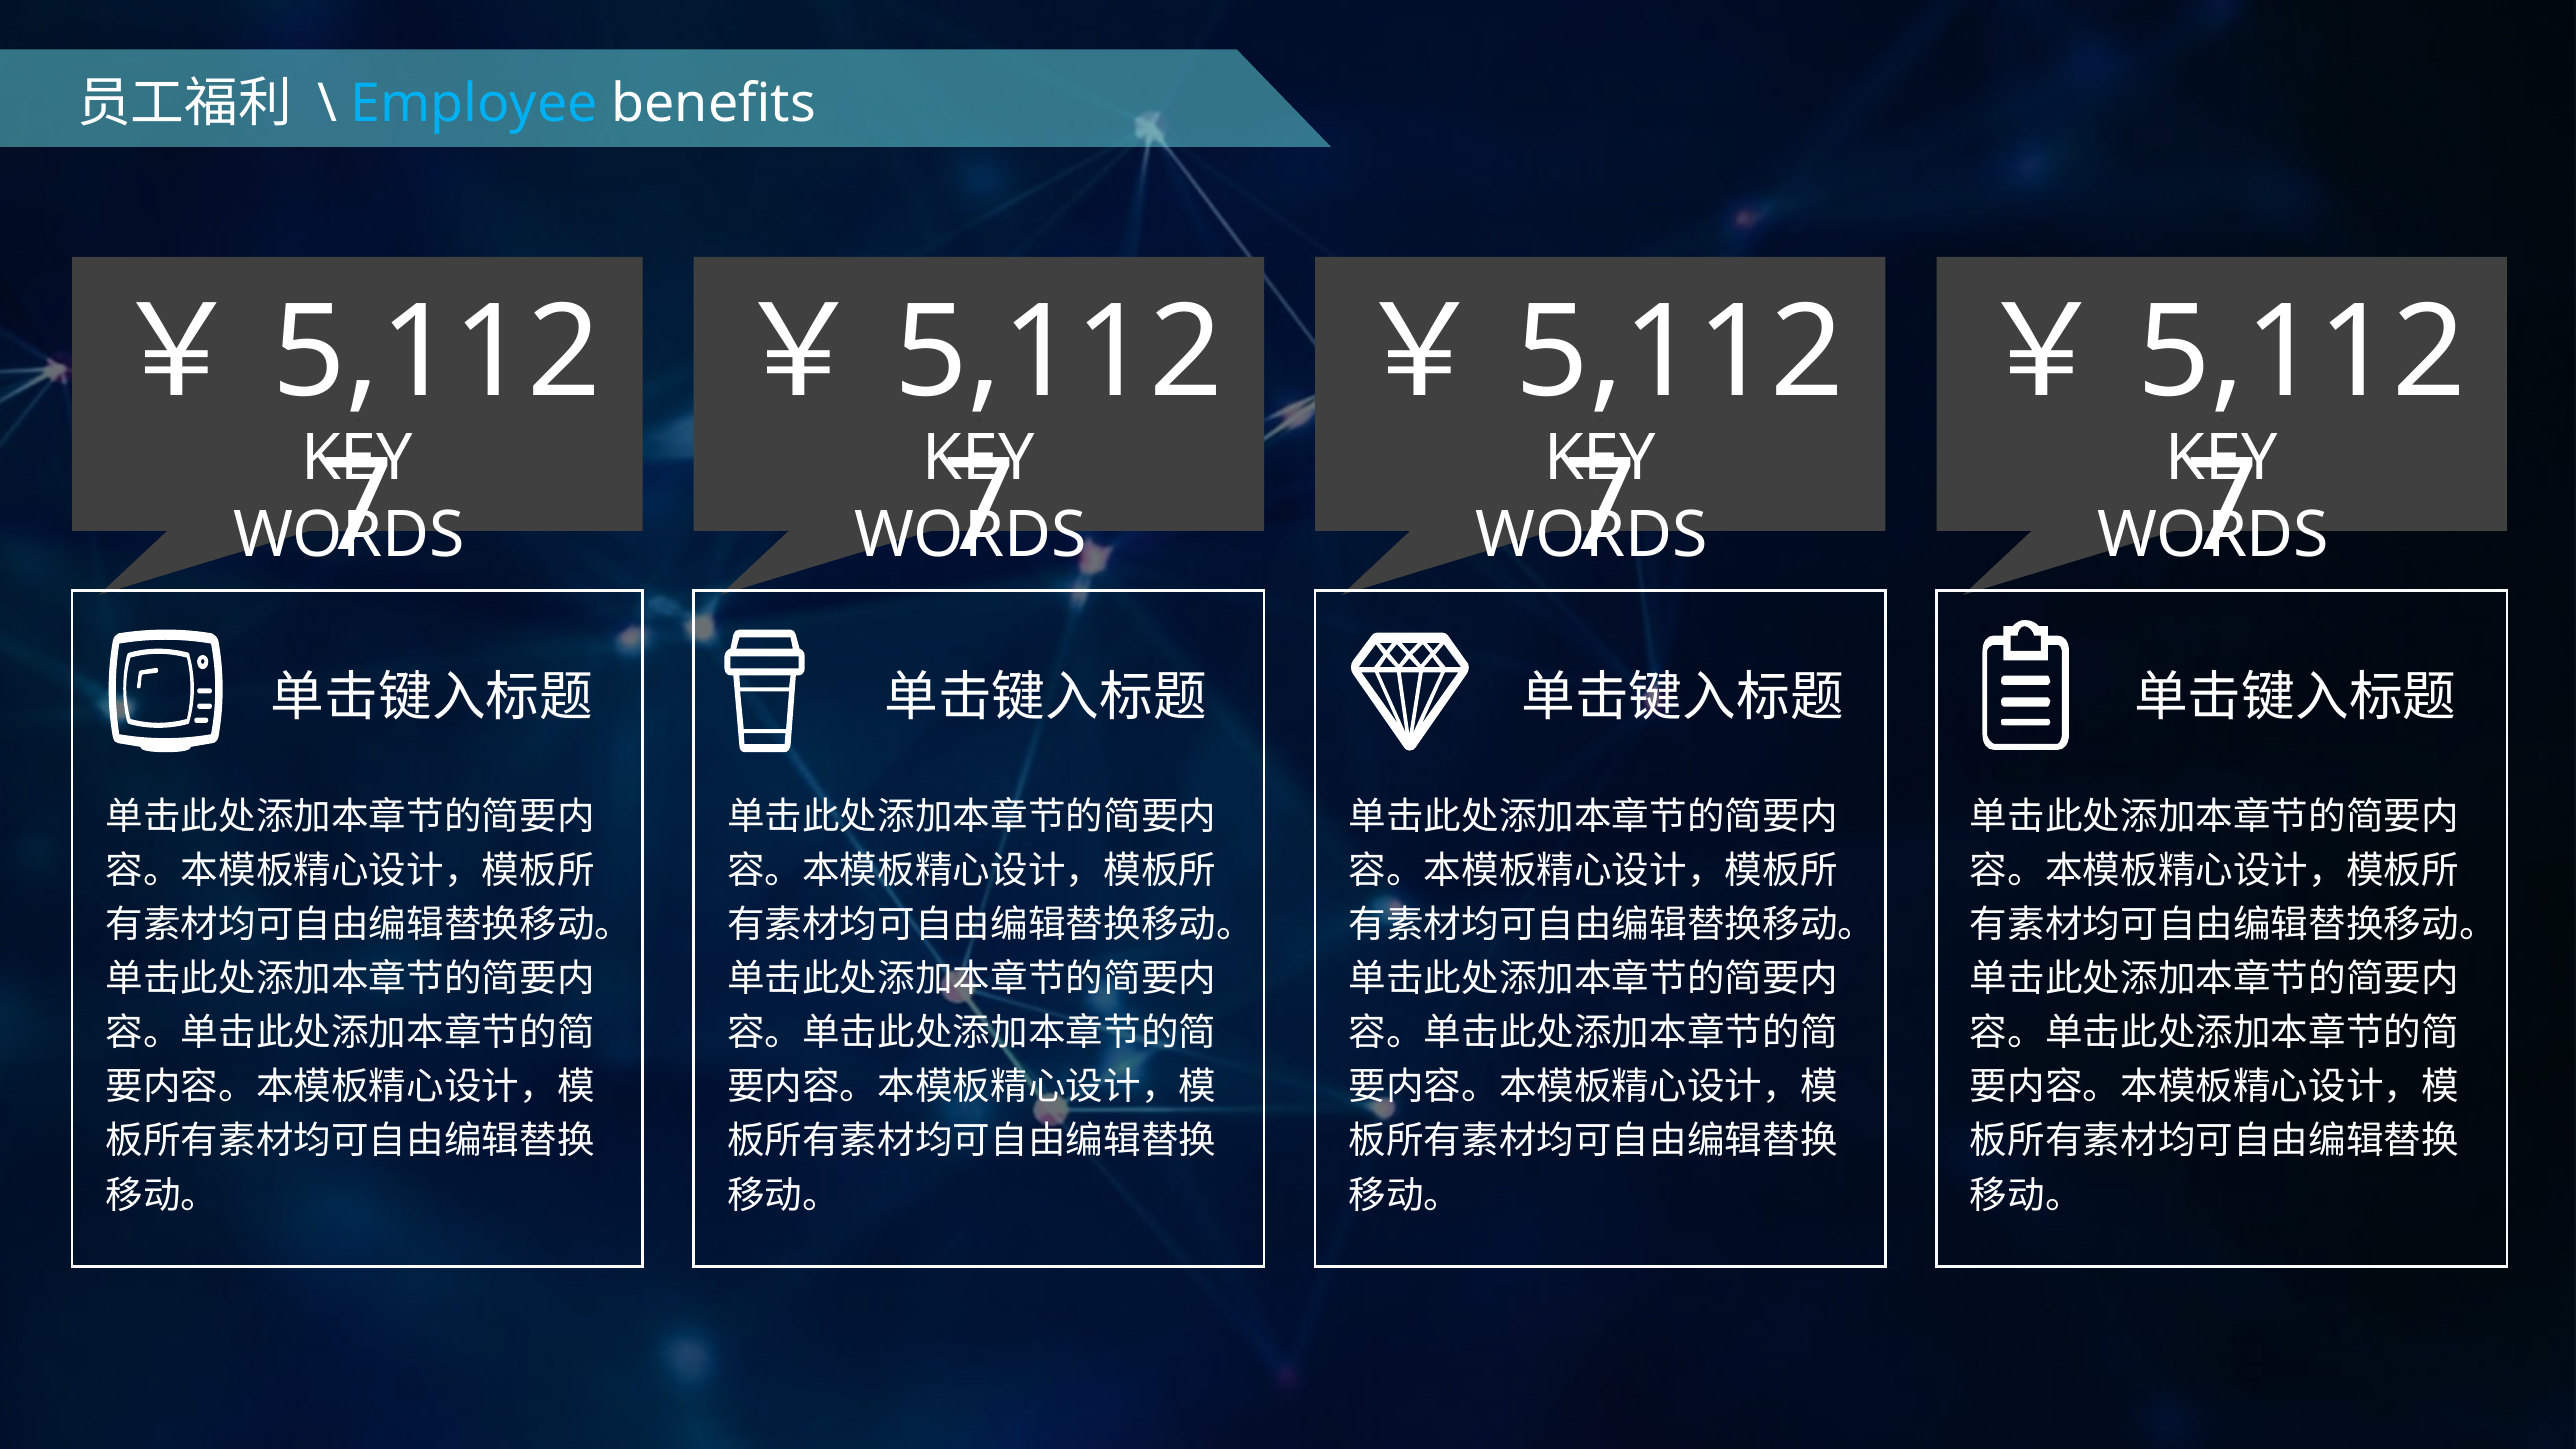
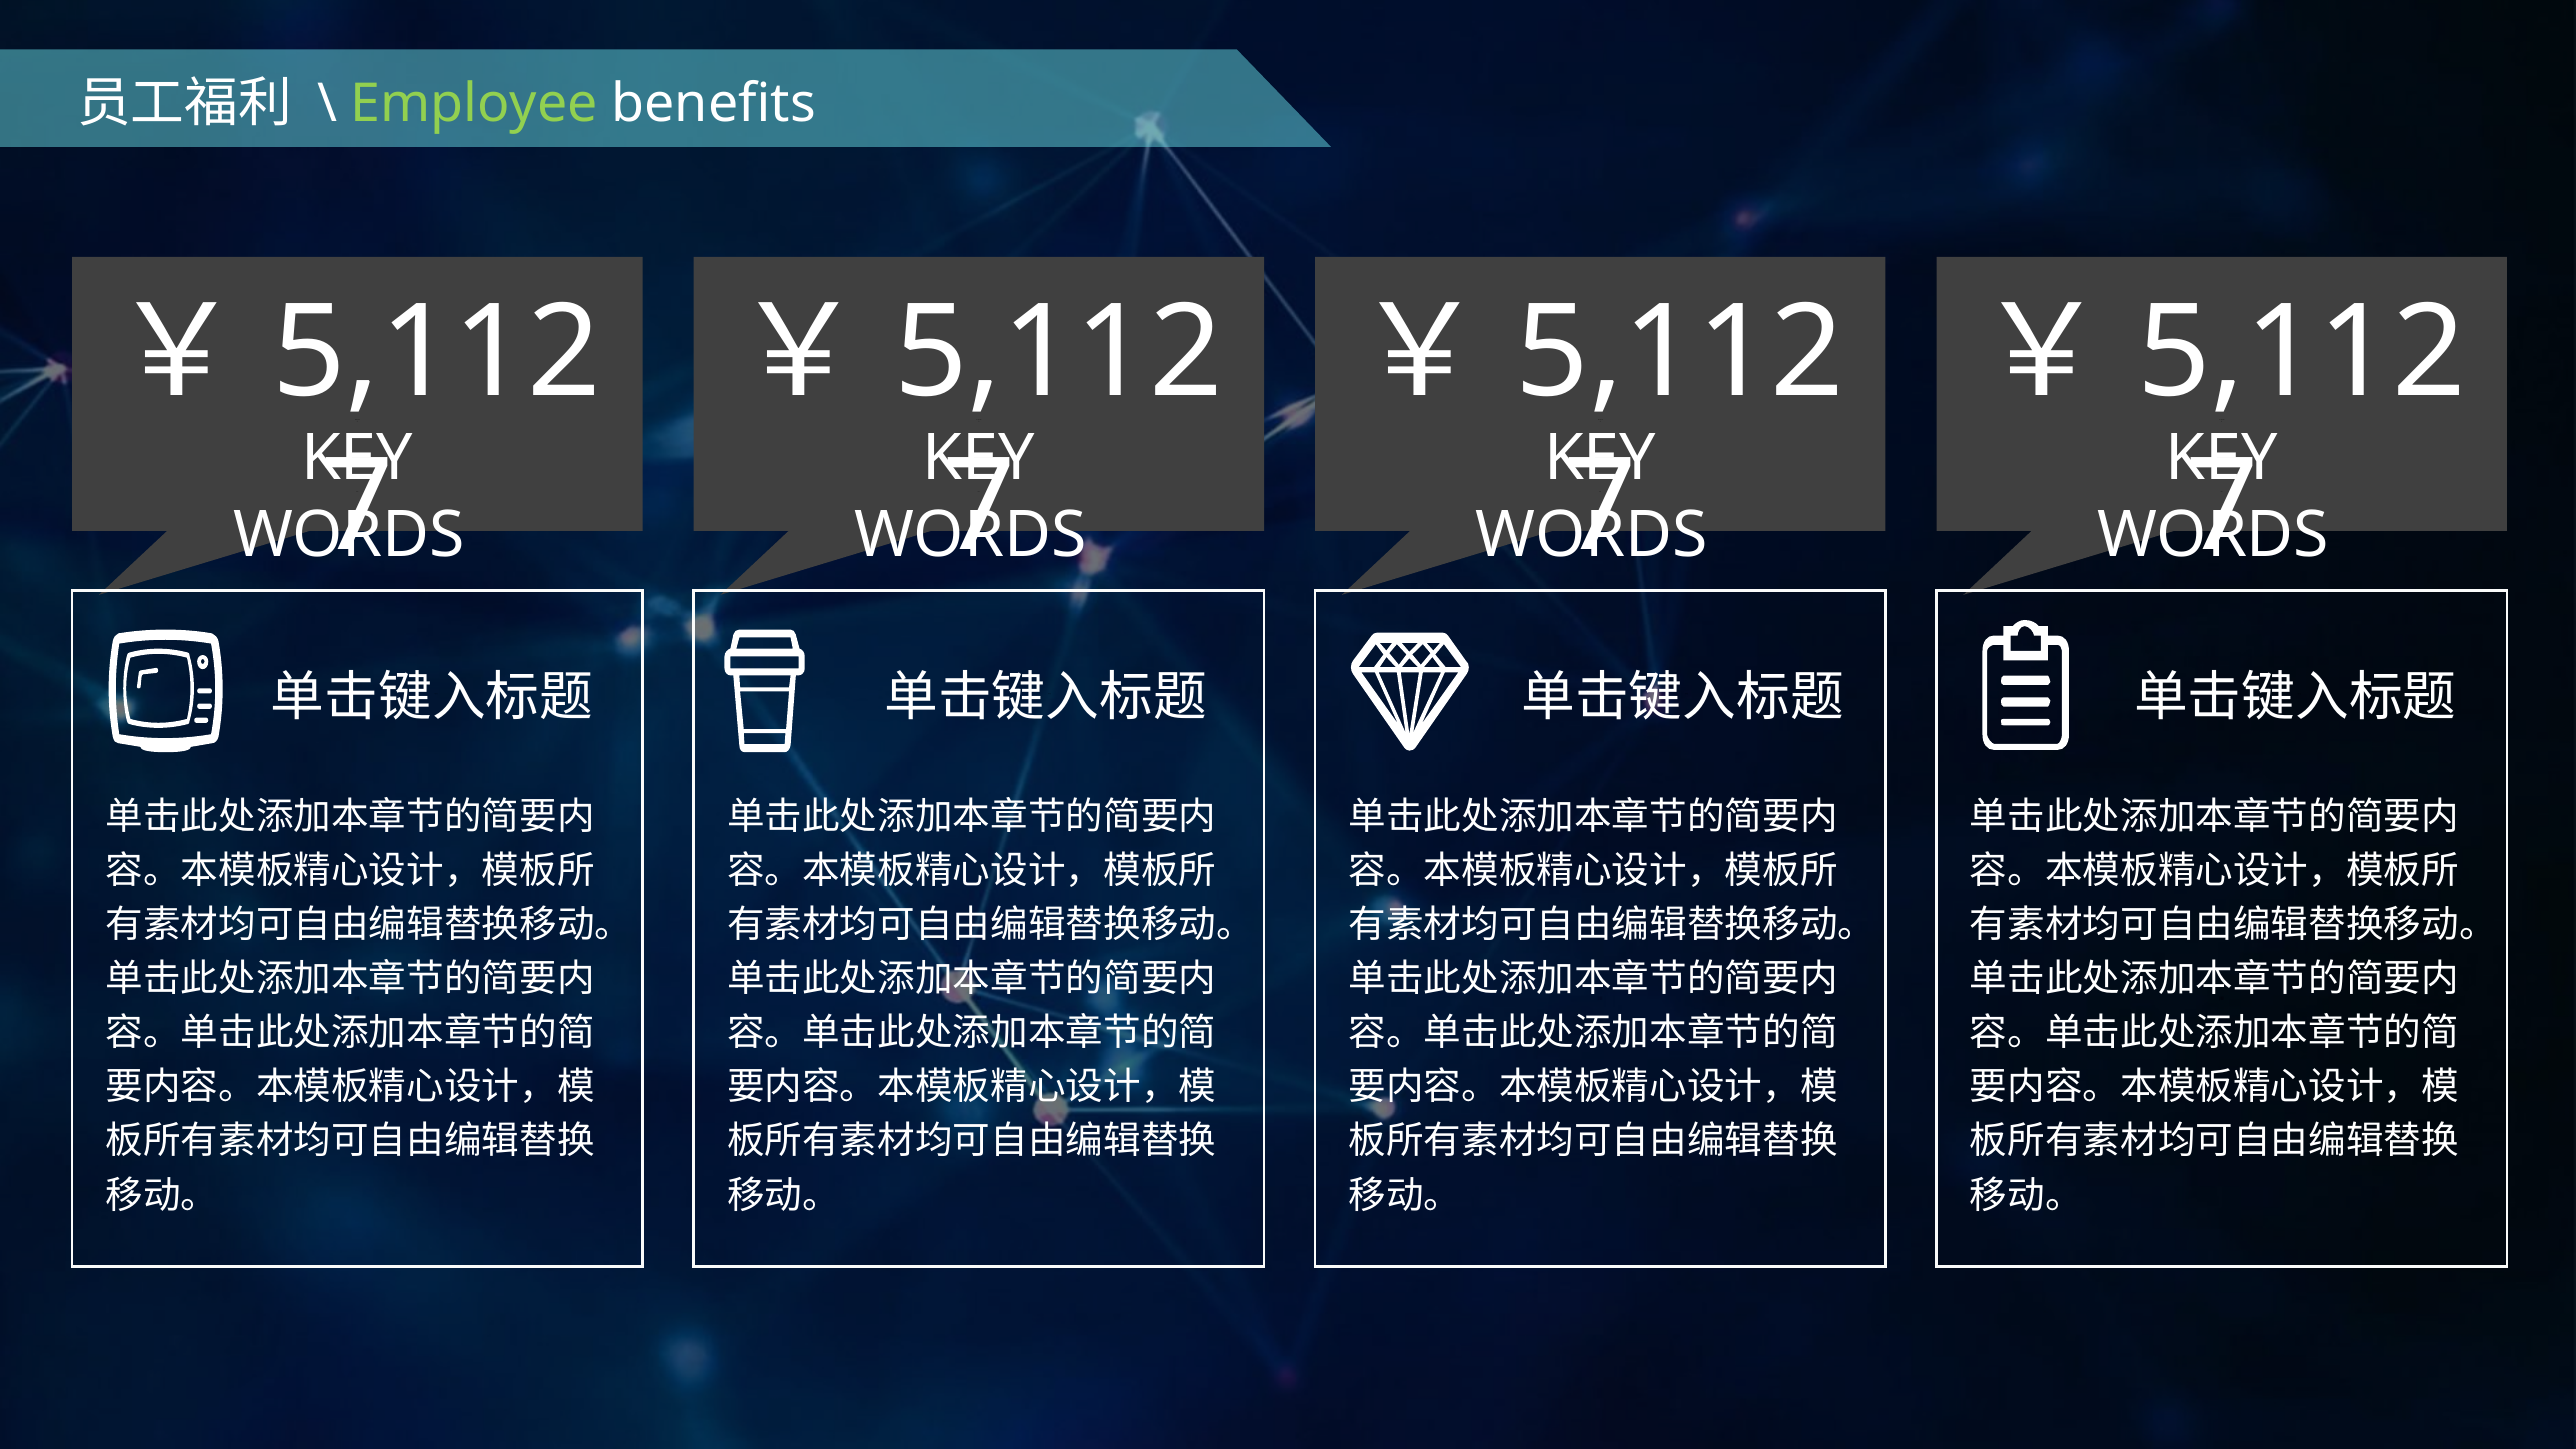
Employee colour: light blue -> light green (474, 104)
